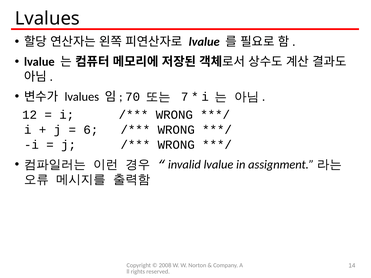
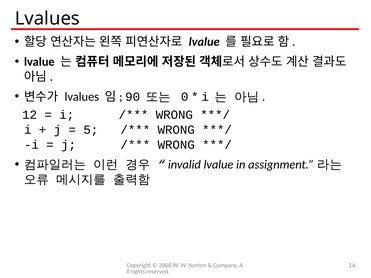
70: 70 -> 90 (133, 97)
7: 7 -> 0 (185, 97)
6: 6 -> 5 (91, 130)
